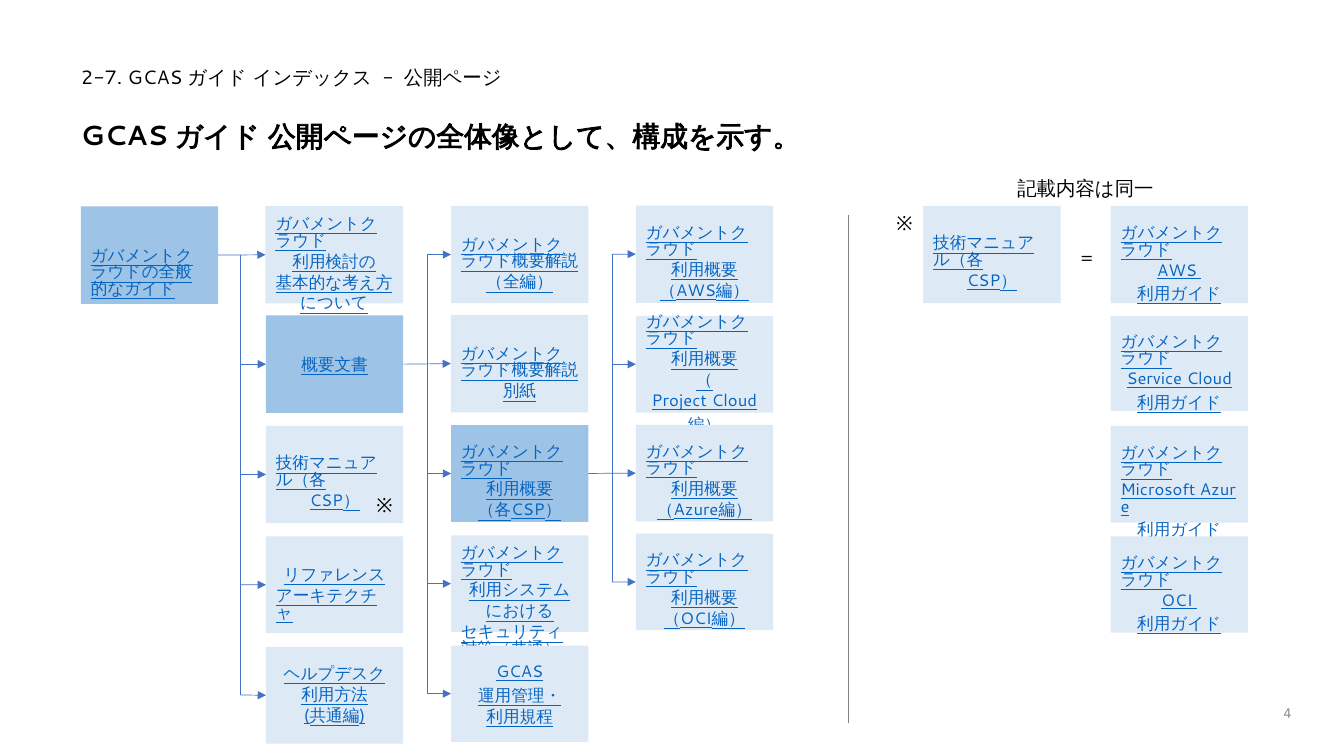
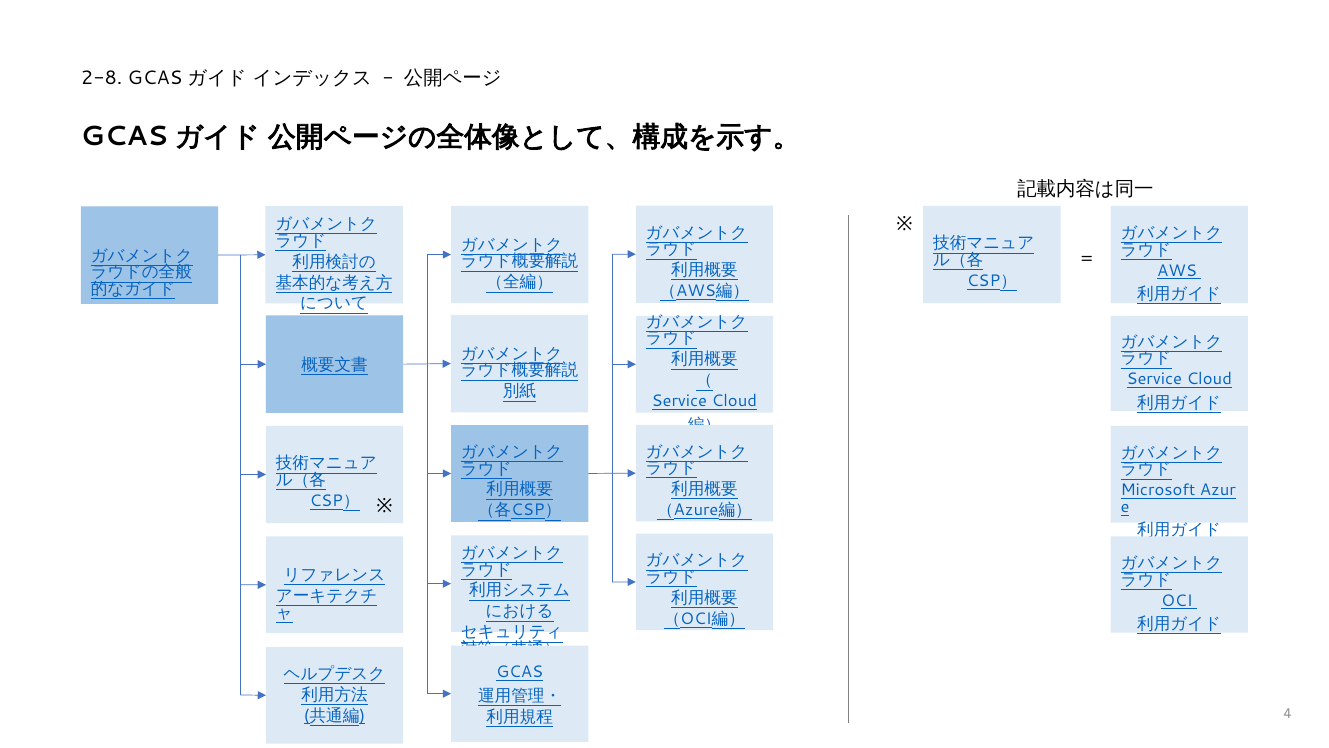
2-7: 2-7 -> 2-8 (102, 78)
Project: Project -> Service (679, 401)
